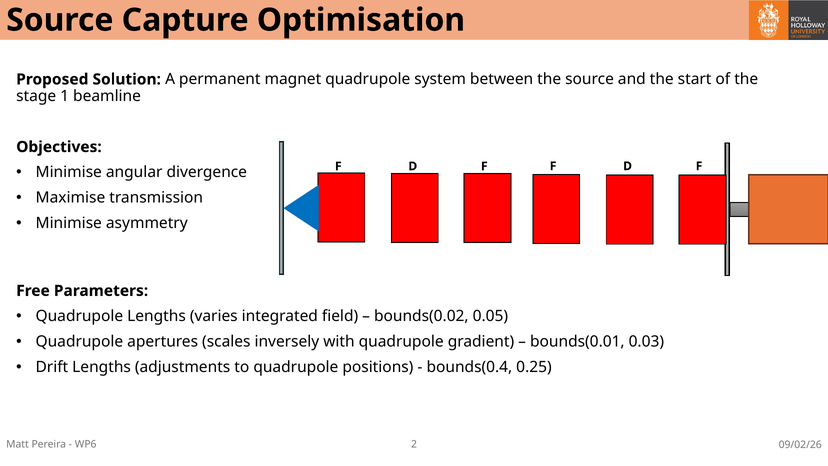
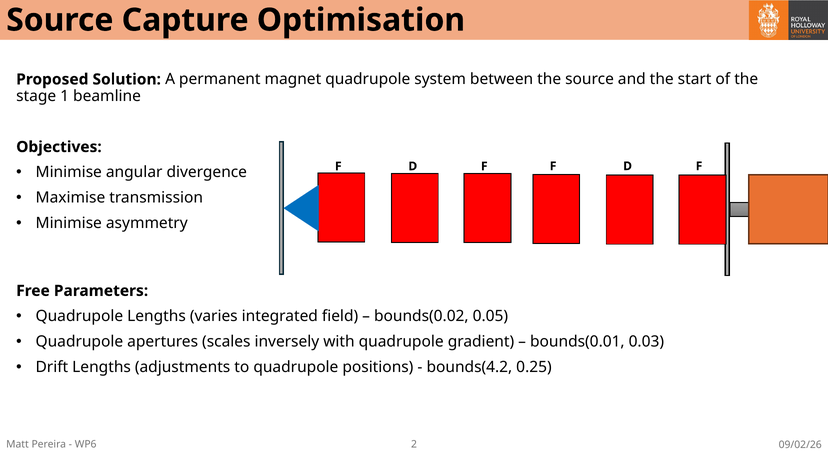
bounds(0.4: bounds(0.4 -> bounds(4.2 (469, 367)
